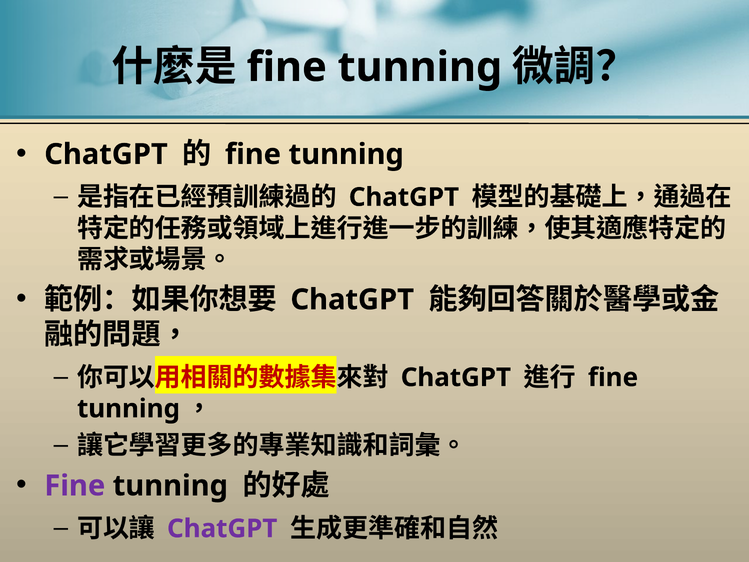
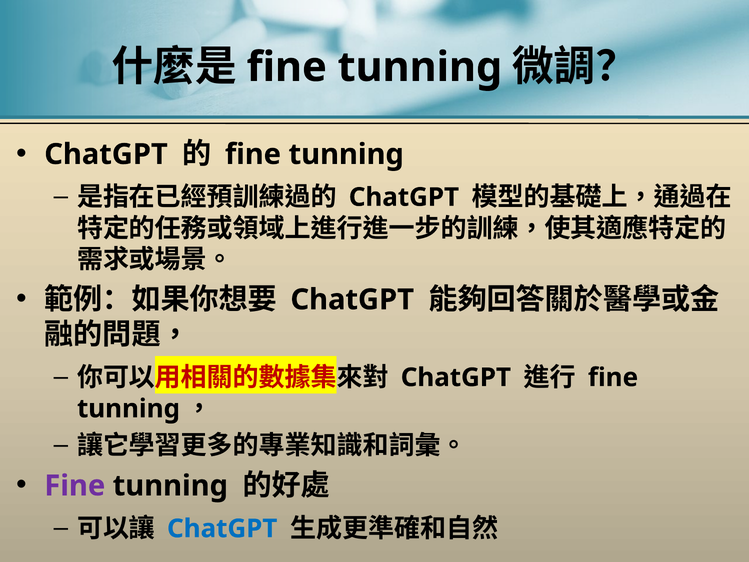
ChatGPT colour: purple -> blue (222, 528)
